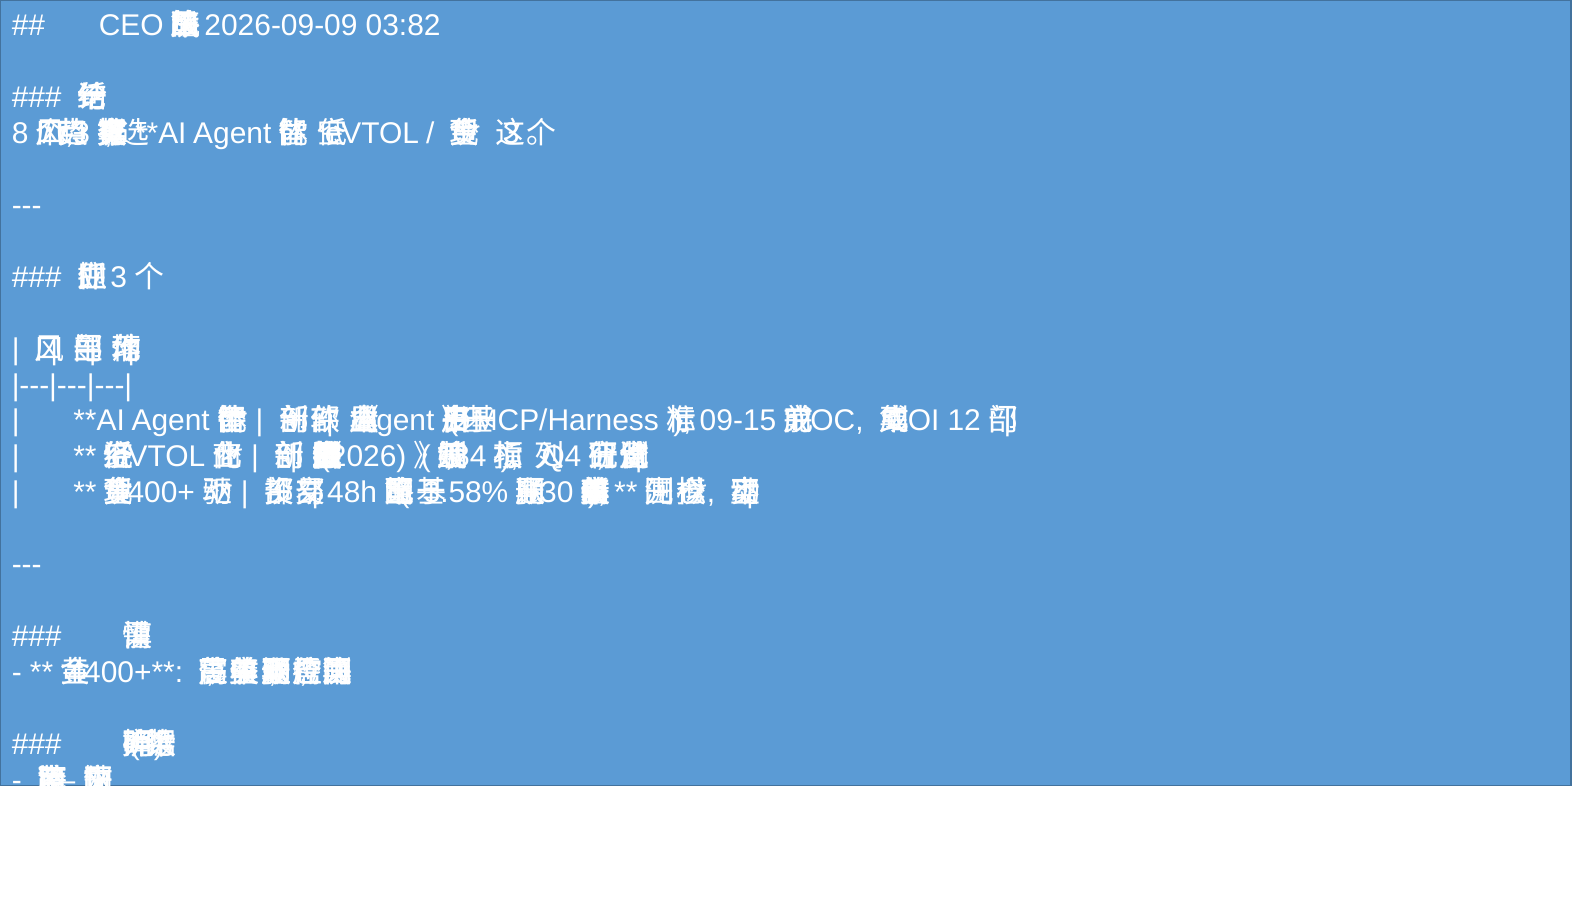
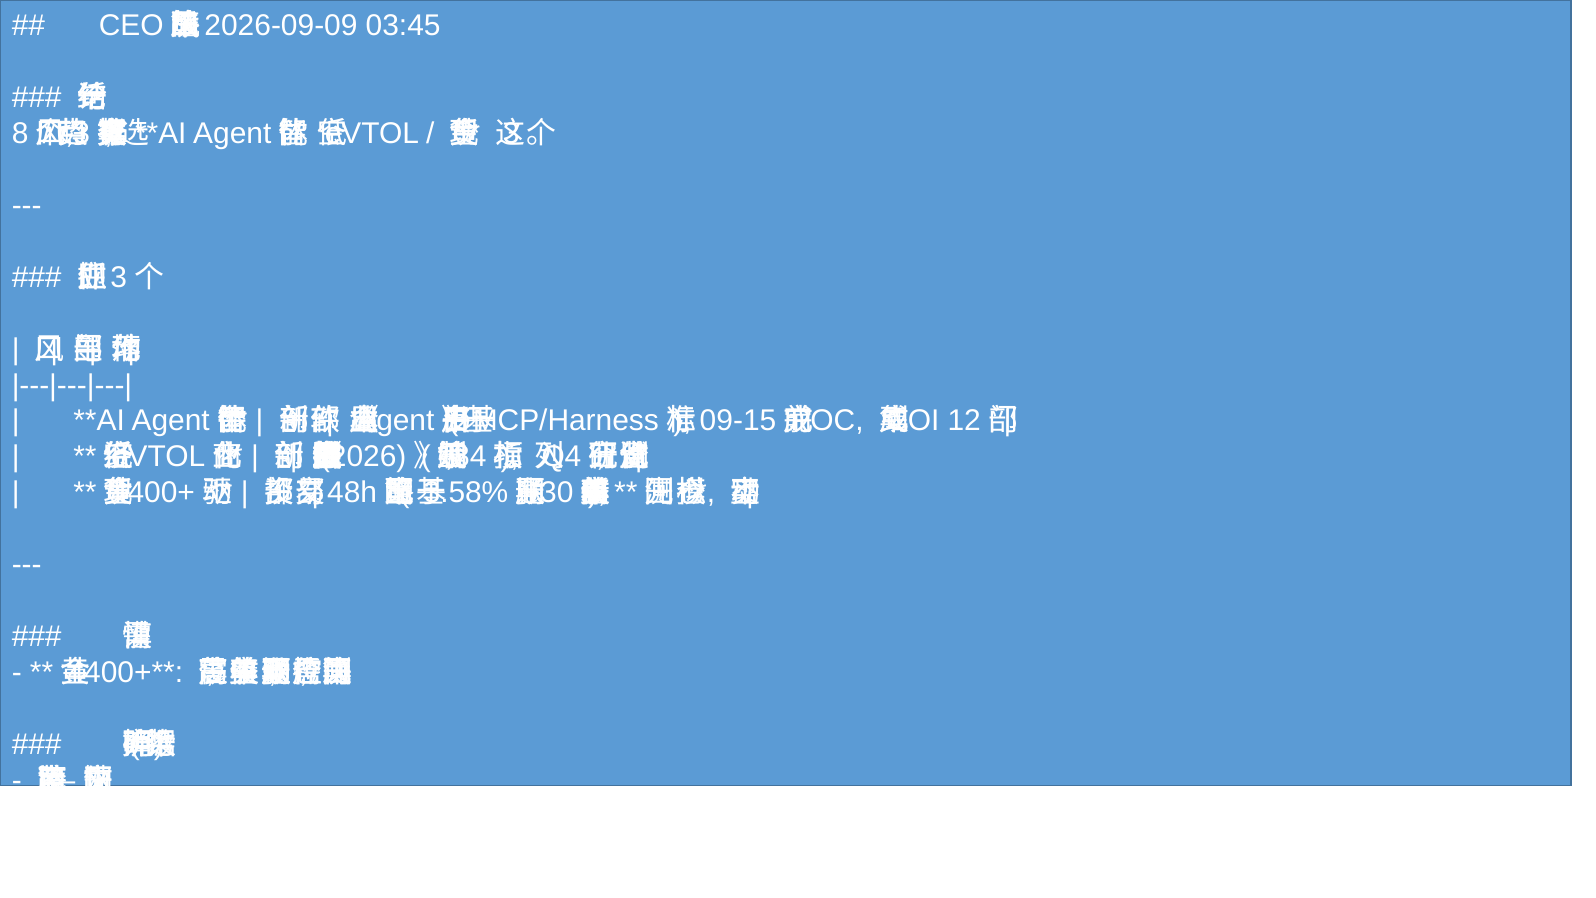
03:82: 03:82 -> 03:45 (403, 26)
